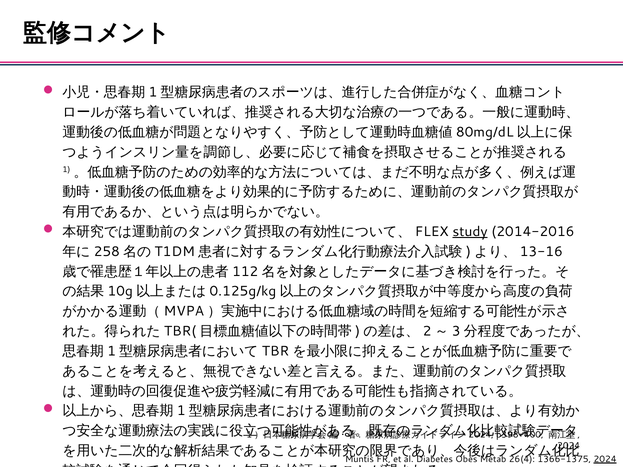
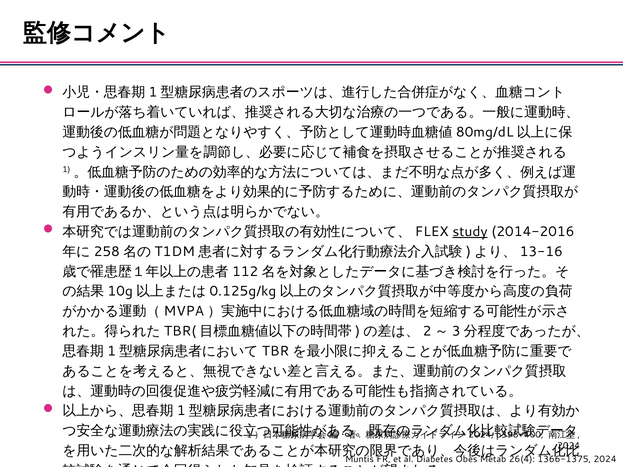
2024 underline: present -> none (605, 459)
